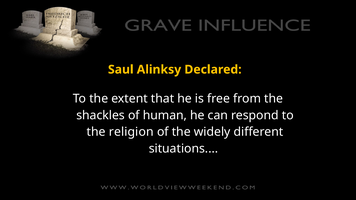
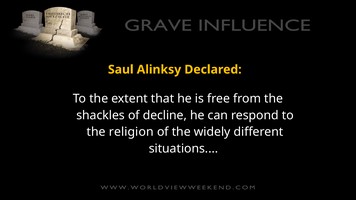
human: human -> decline (165, 115)
